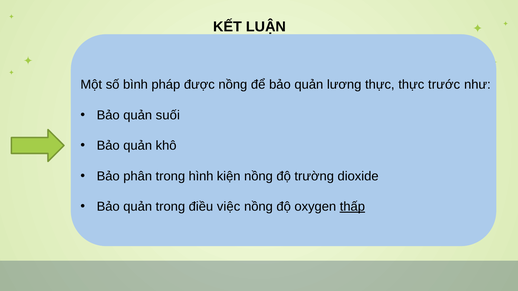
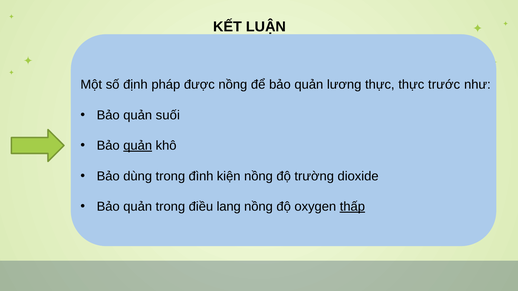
bình: bình -> định (135, 85)
quản underline: none -> present (138, 146)
phân: phân -> dùng (138, 176)
hình: hình -> đình (201, 176)
việc: việc -> lang (229, 207)
